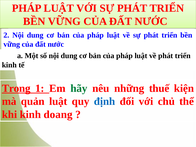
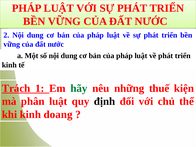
Trong: Trong -> Trách (16, 88)
quản: quản -> phân (33, 101)
định colour: blue -> black (105, 101)
